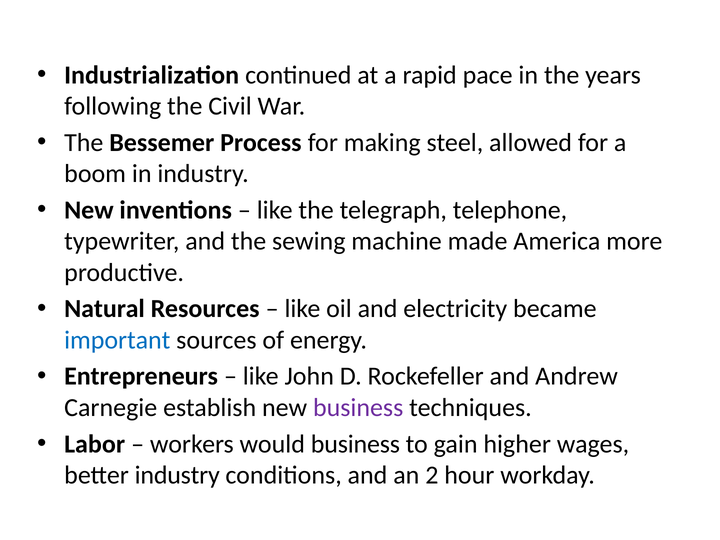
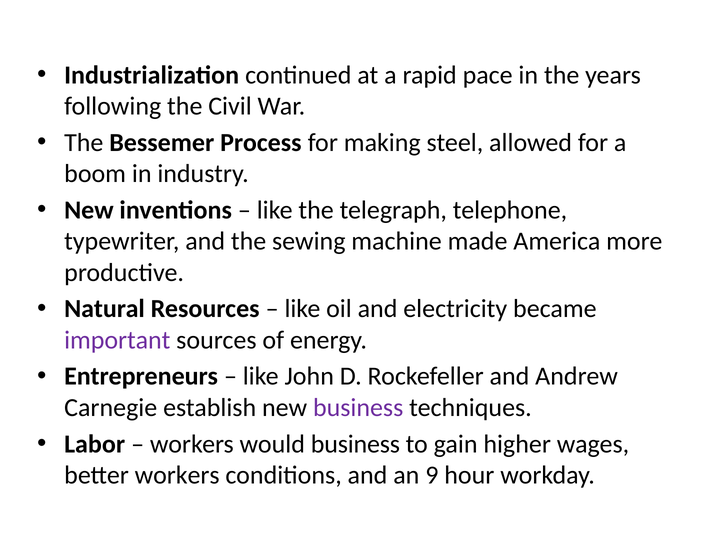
important colour: blue -> purple (117, 340)
better industry: industry -> workers (177, 475)
2: 2 -> 9 (432, 475)
